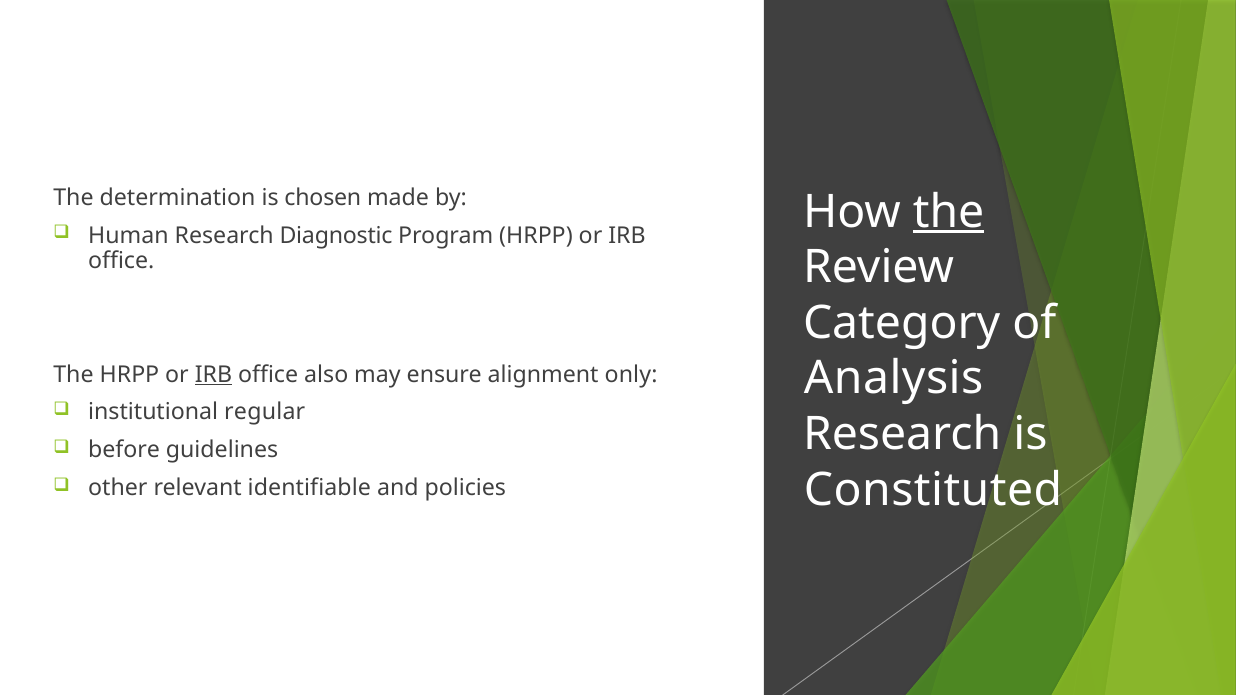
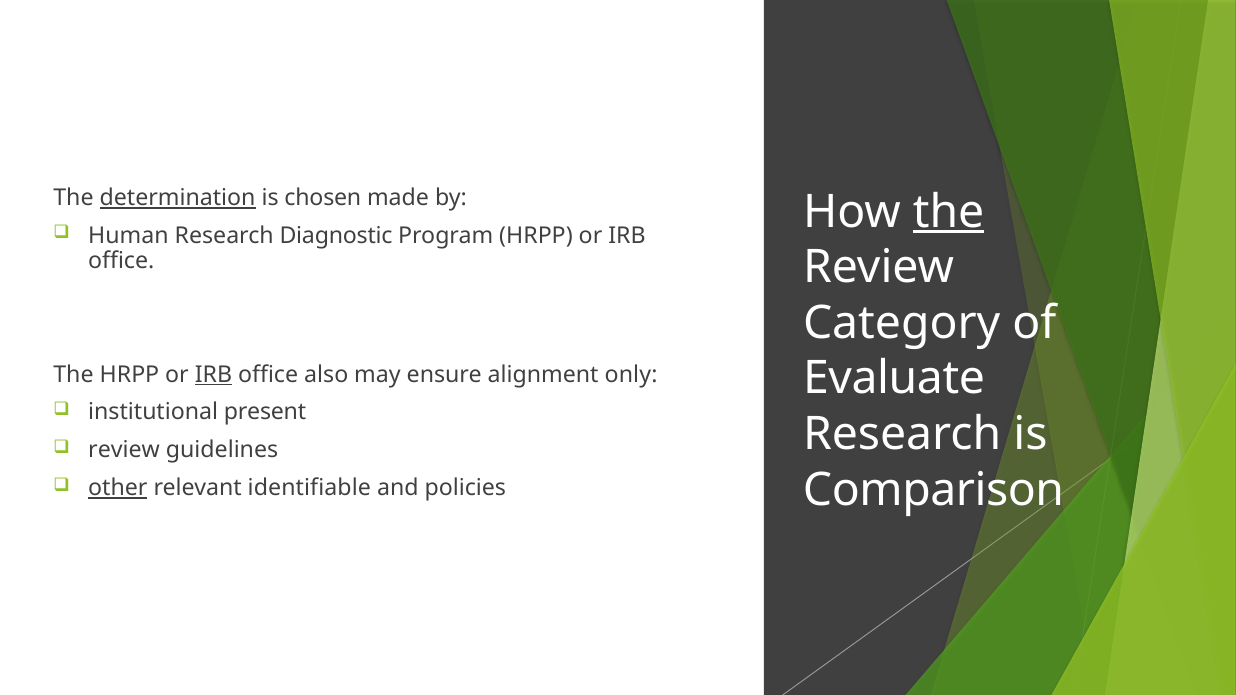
determination underline: none -> present (178, 198)
Analysis: Analysis -> Evaluate (894, 379)
regular: regular -> present (265, 412)
before: before -> review (124, 450)
Constituted: Constituted -> Comparison (933, 490)
other underline: none -> present (118, 488)
